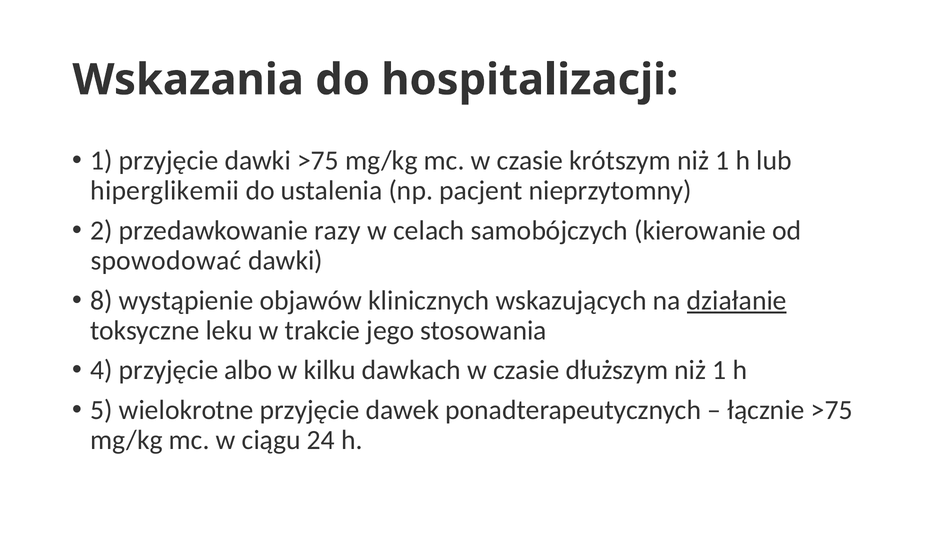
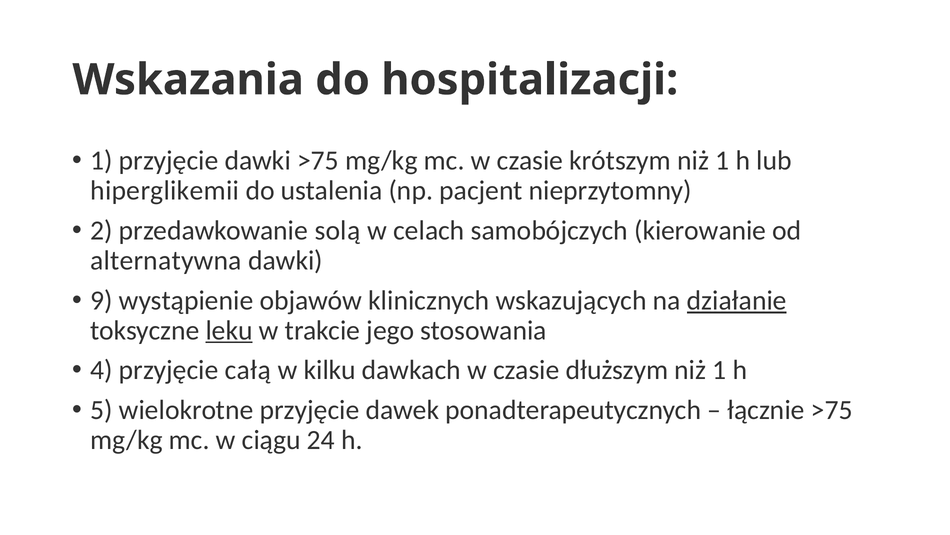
razy: razy -> solą (337, 230)
spowodować: spowodować -> alternatywna (166, 260)
8: 8 -> 9 (101, 300)
leku underline: none -> present (229, 330)
albo: albo -> całą (248, 370)
